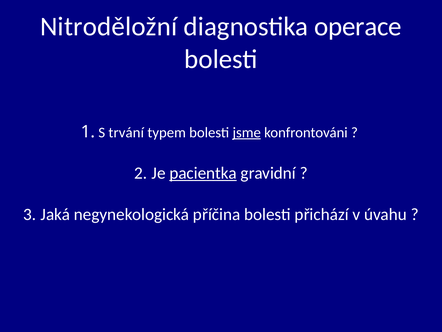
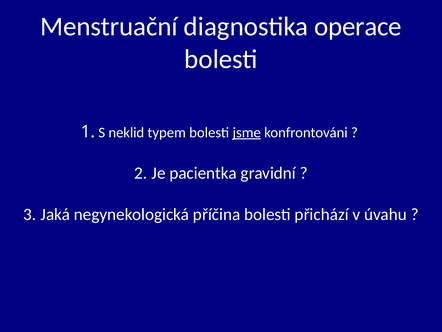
Nitroděložní: Nitroděložní -> Menstruační (109, 27)
trvání: trvání -> neklid (126, 132)
pacientka underline: present -> none (203, 173)
